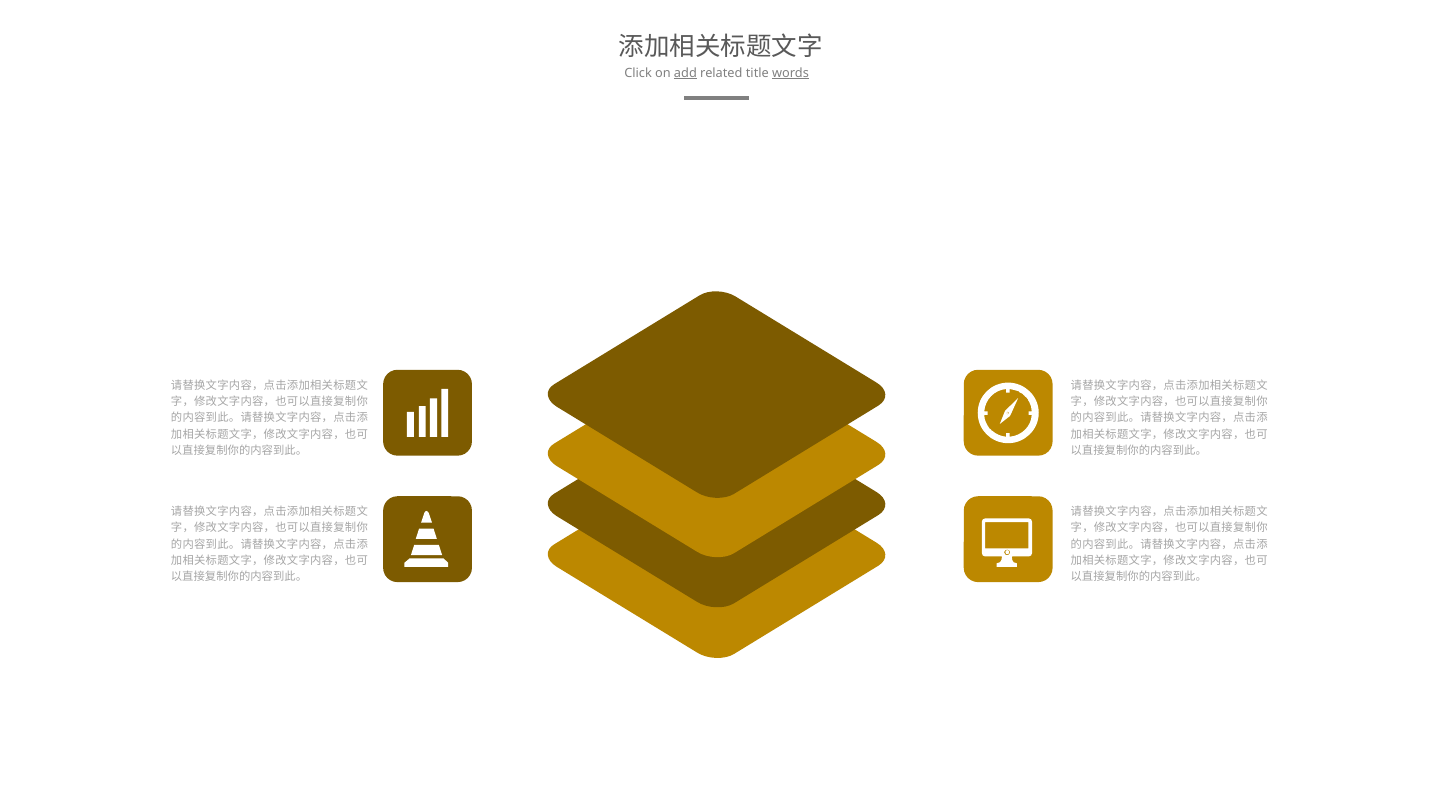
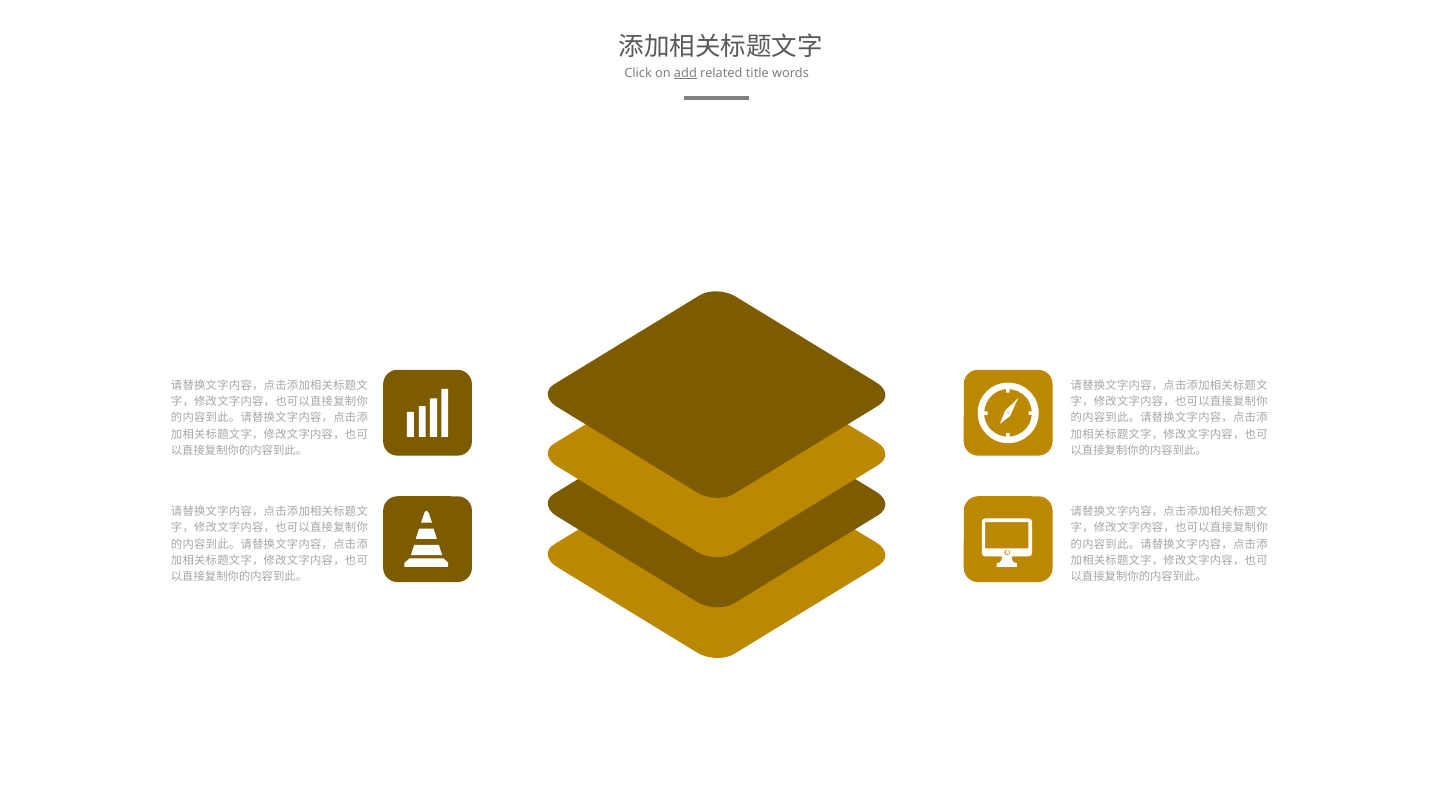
words underline: present -> none (790, 73)
